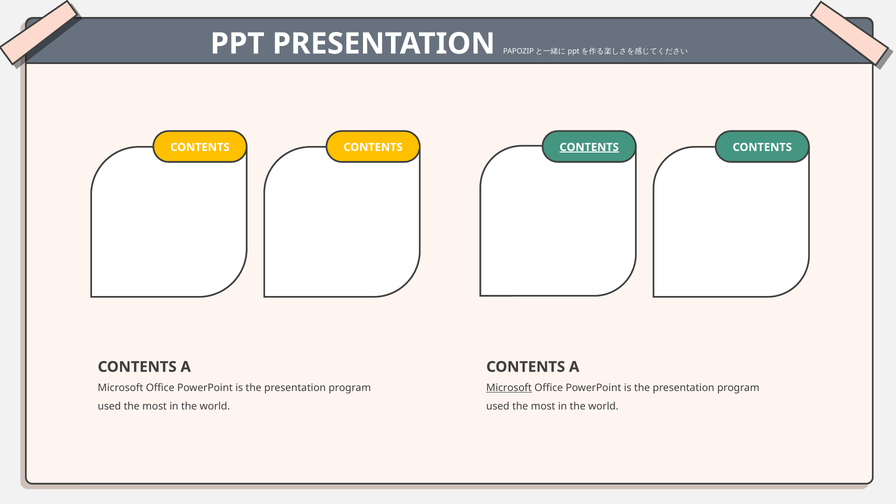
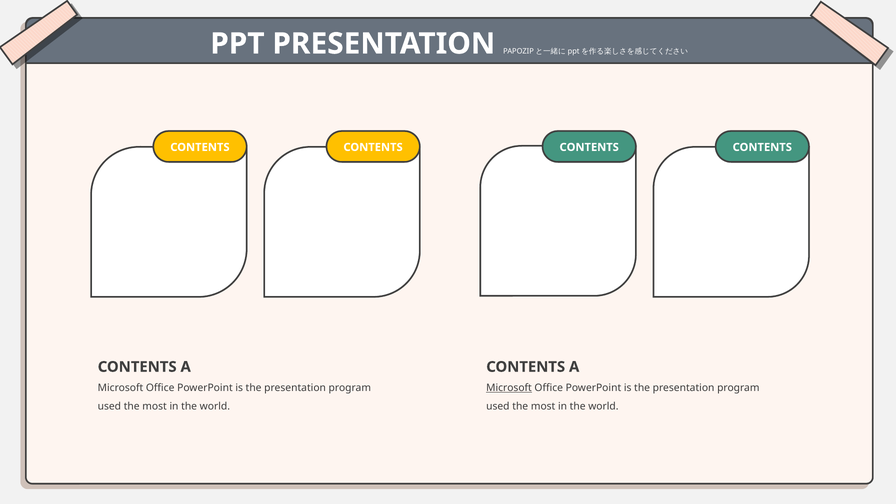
CONTENTS underline: present -> none (589, 147)
